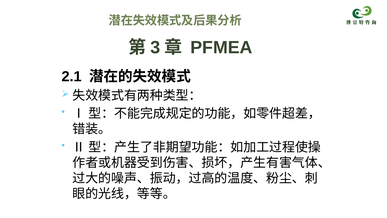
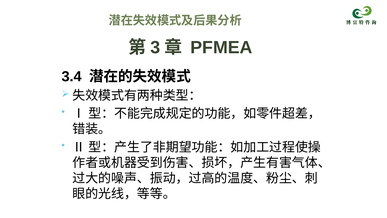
2.1: 2.1 -> 3.4 (72, 77)
